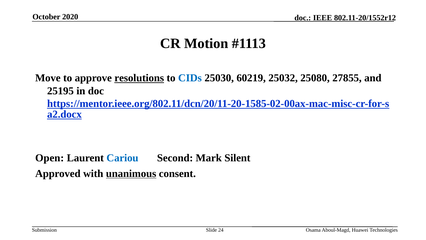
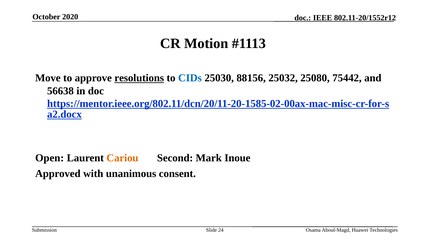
60219: 60219 -> 88156 (251, 78)
27855: 27855 -> 75442 (347, 78)
25195: 25195 -> 56638 (60, 91)
Cariou colour: blue -> orange (122, 158)
Silent: Silent -> Inoue (237, 158)
unanimous underline: present -> none (131, 173)
